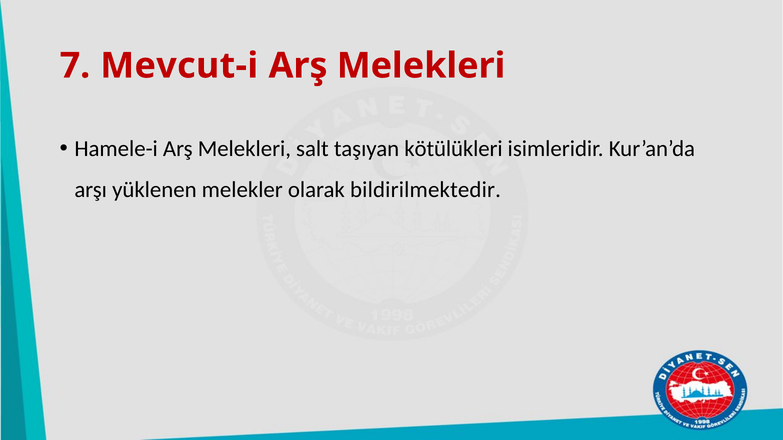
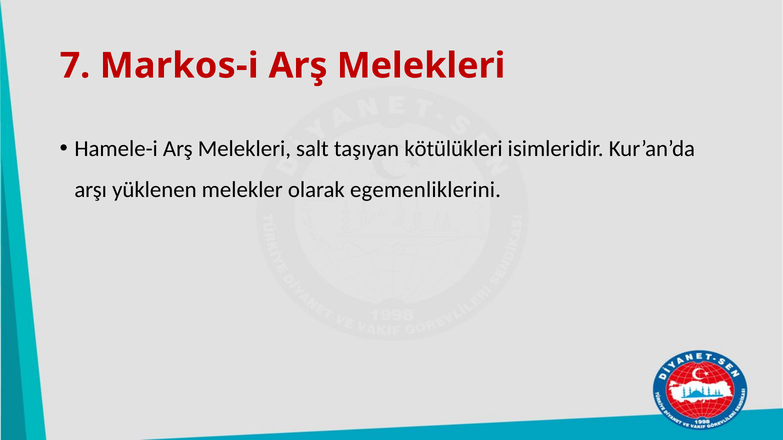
Mevcut-i: Mevcut-i -> Markos-i (179, 66)
bildirilmektedir: bildirilmektedir -> egemenliklerini (426, 190)
